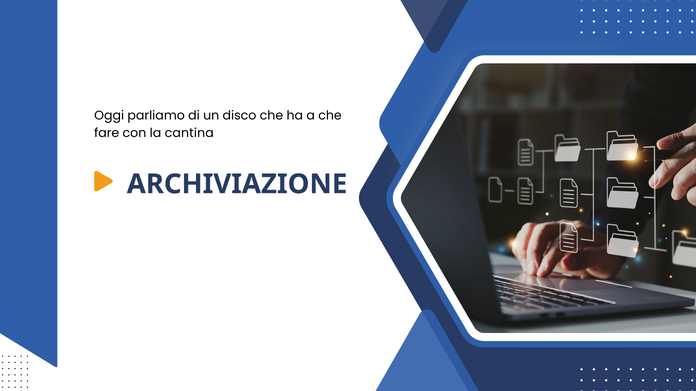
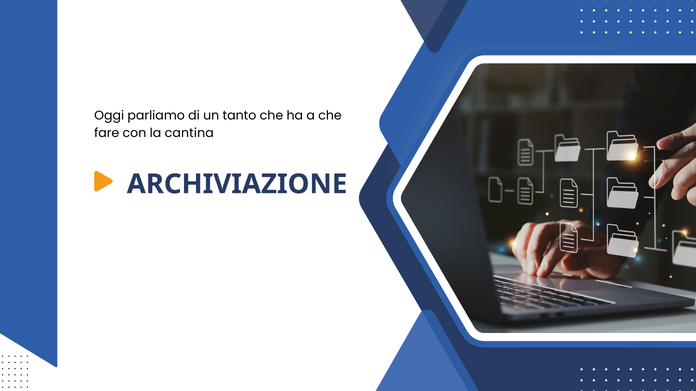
disco: disco -> tanto (239, 116)
